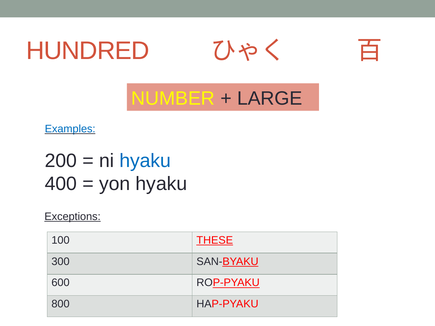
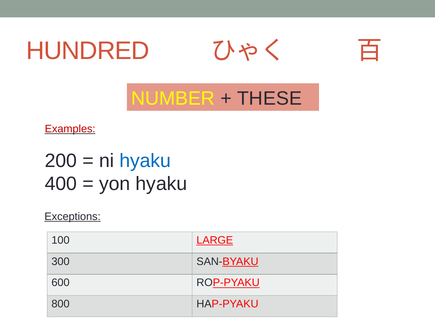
LARGE: LARGE -> THESE (270, 98)
Examples colour: blue -> red (70, 129)
THESE: THESE -> LARGE (215, 240)
